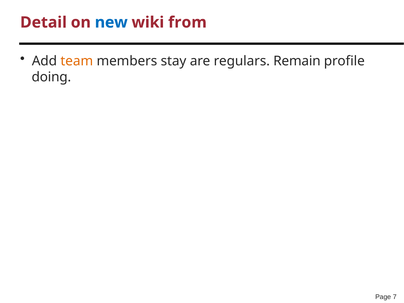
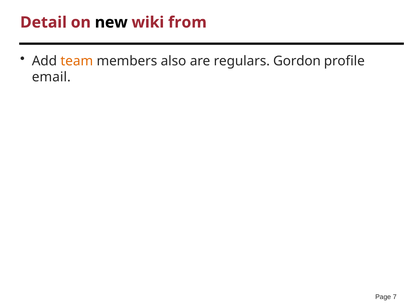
new colour: blue -> black (111, 22)
stay: stay -> also (173, 61)
Remain: Remain -> Gordon (297, 61)
doing: doing -> email (51, 77)
